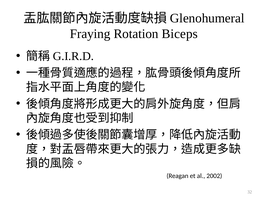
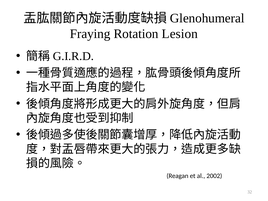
Biceps: Biceps -> Lesion (180, 34)
